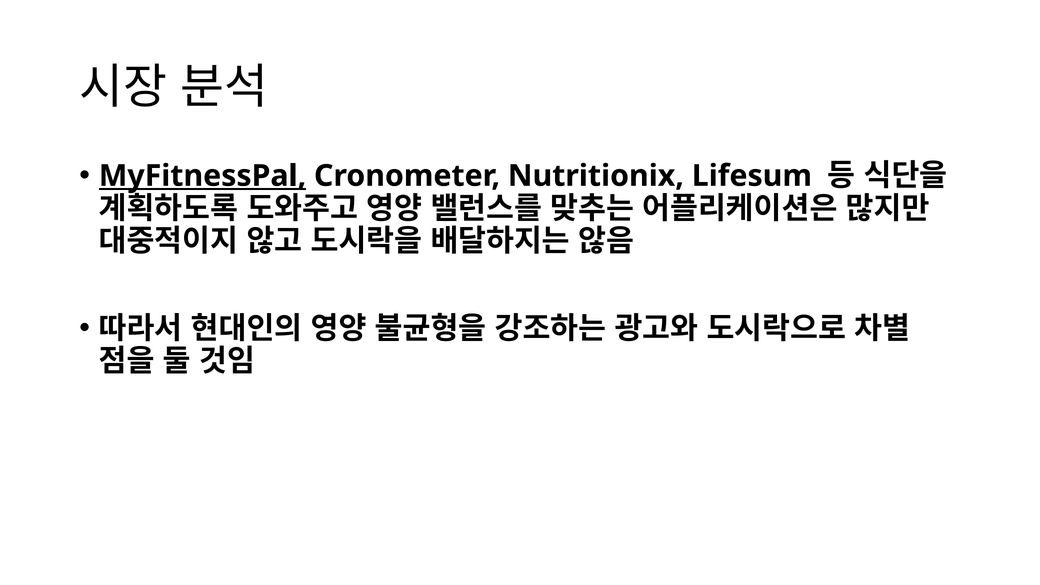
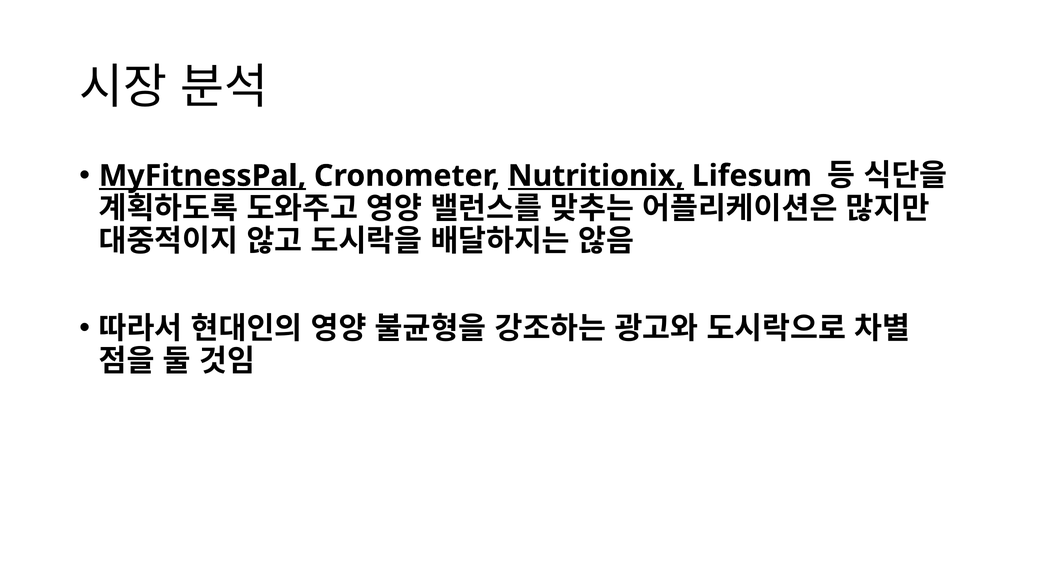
Nutritionix underline: none -> present (596, 176)
